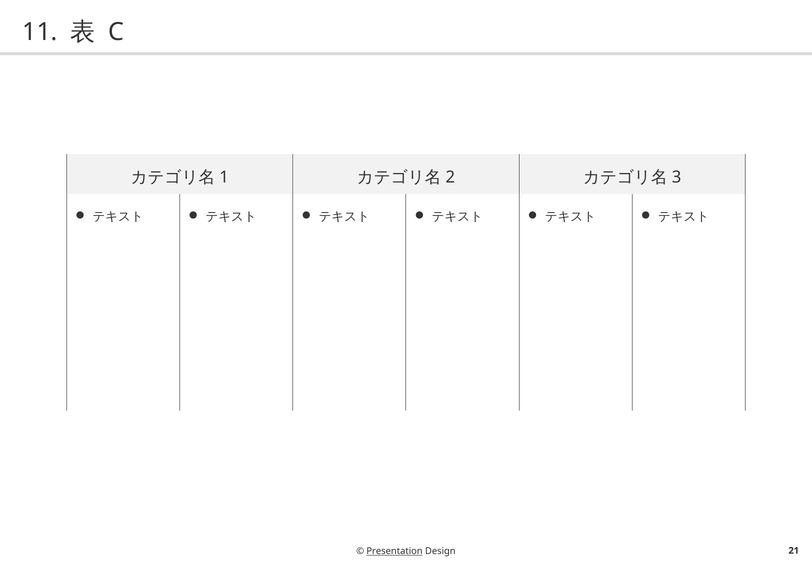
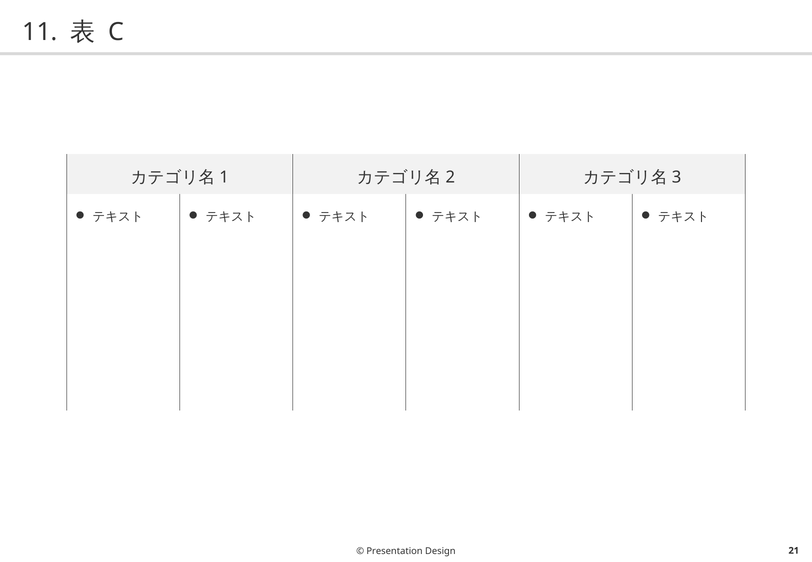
Presentation underline: present -> none (395, 551)
